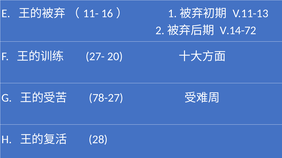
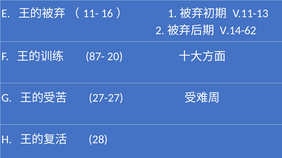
V.14-72: V.14-72 -> V.14-62 (238, 31)
27-: 27- -> 87- (95, 57)
78-27: 78-27 -> 27-27 (106, 98)
